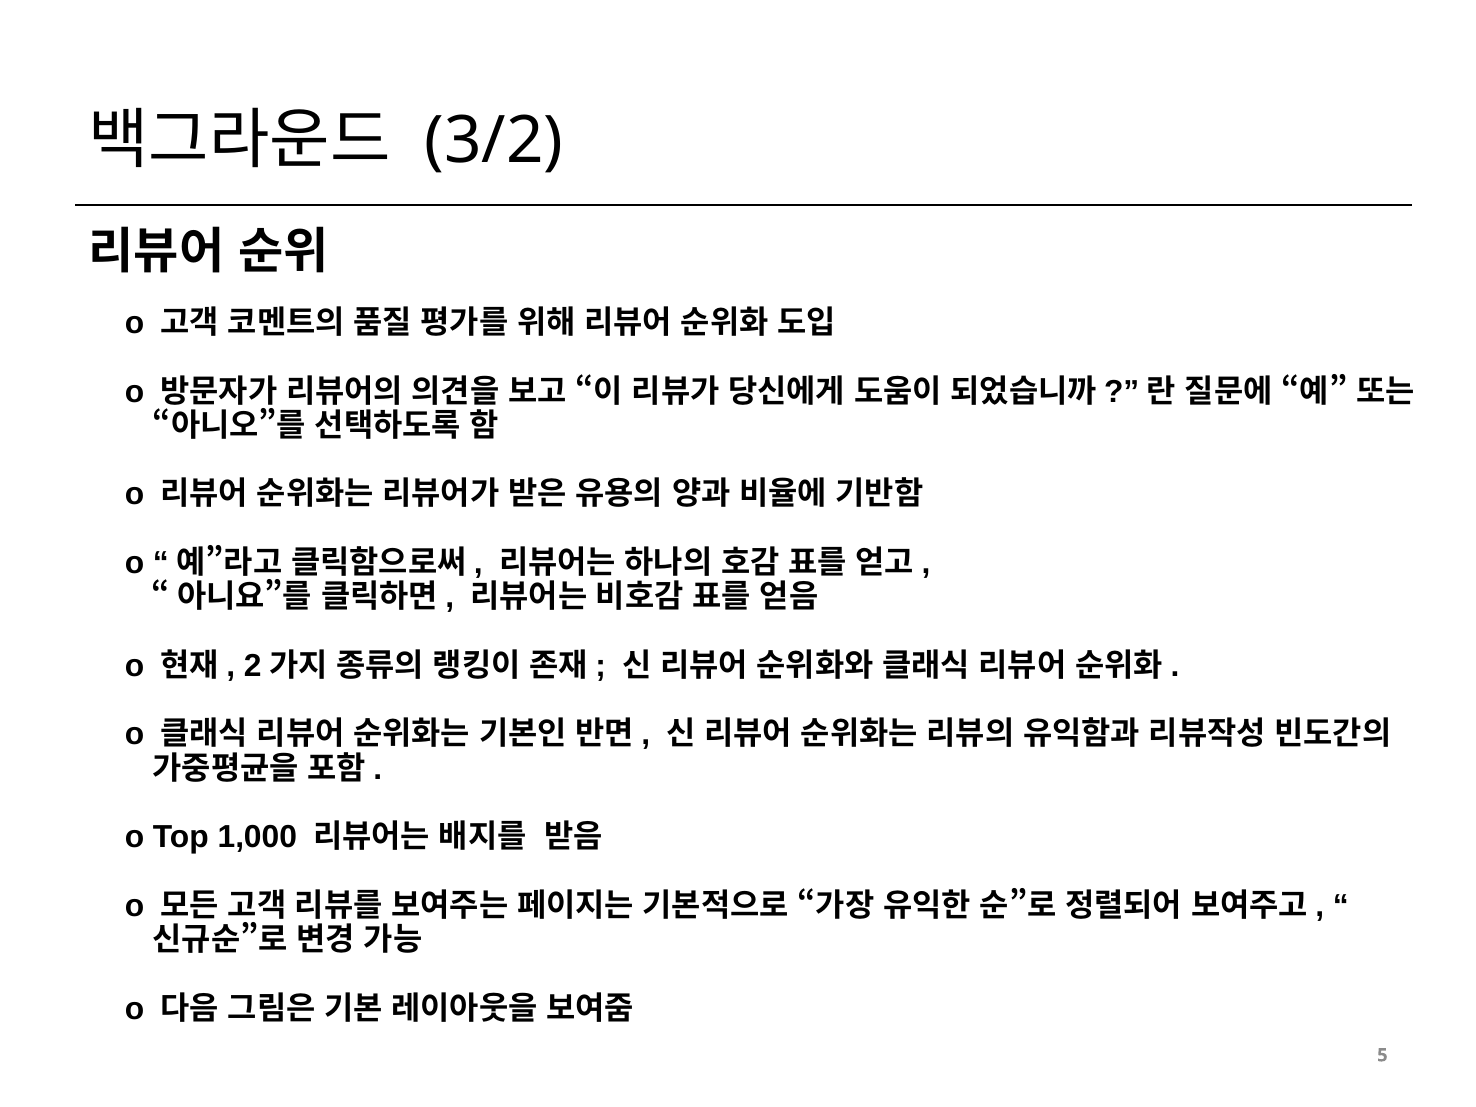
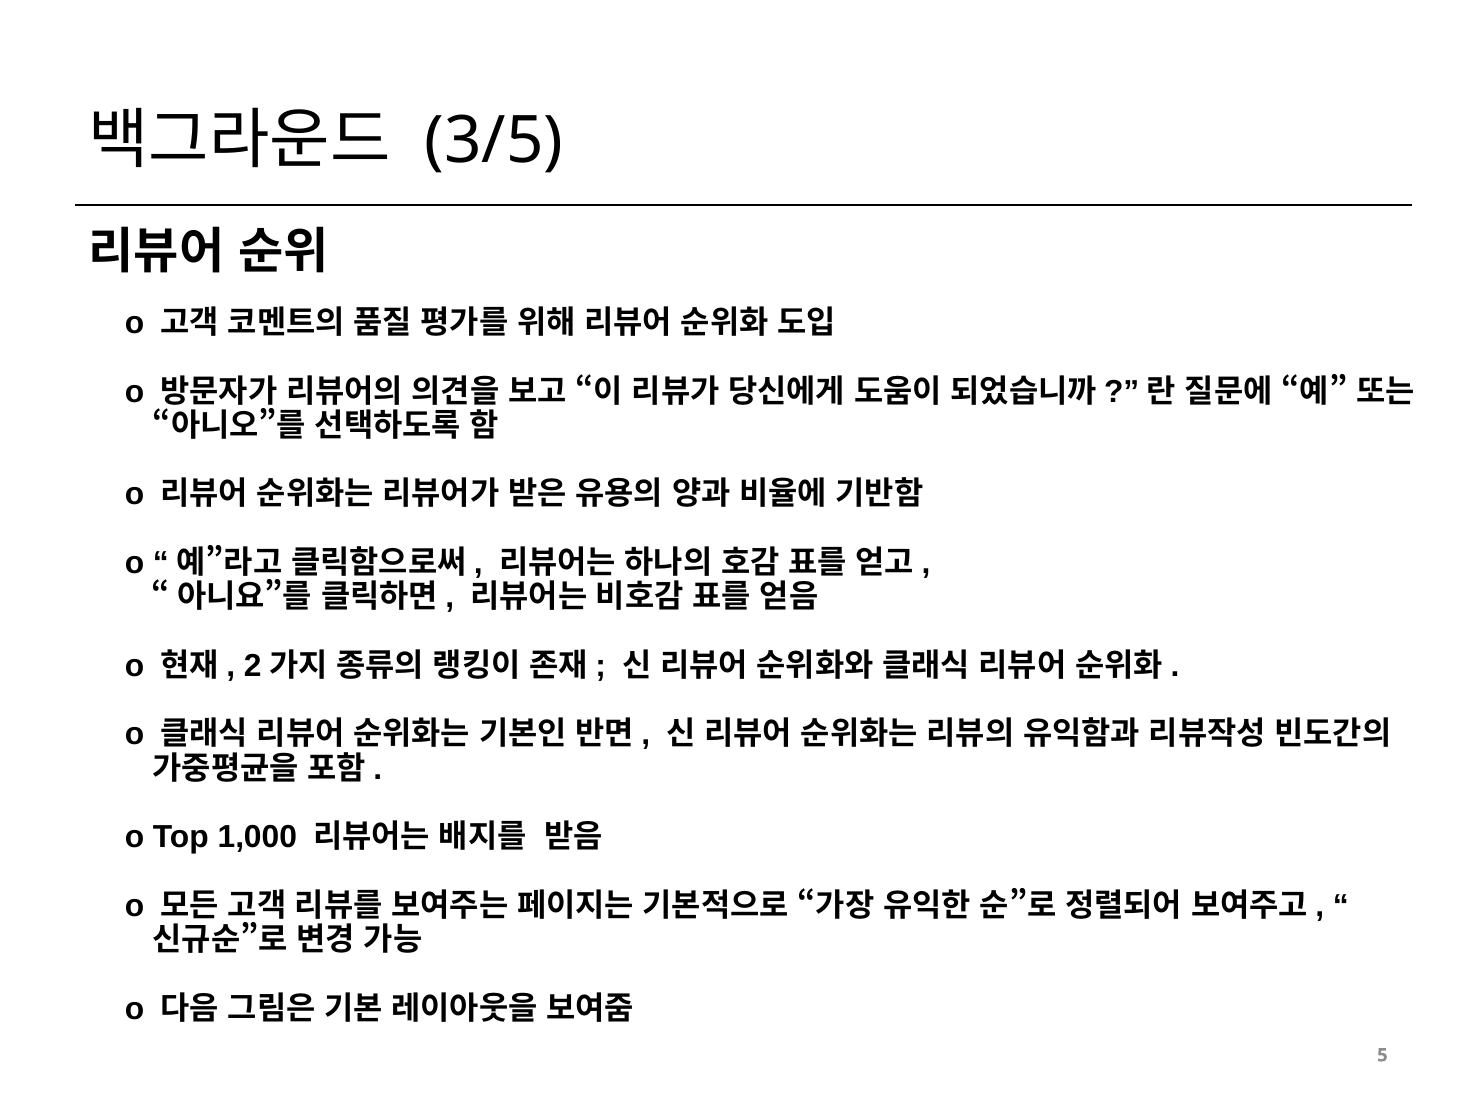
3/2: 3/2 -> 3/5 (494, 141)
